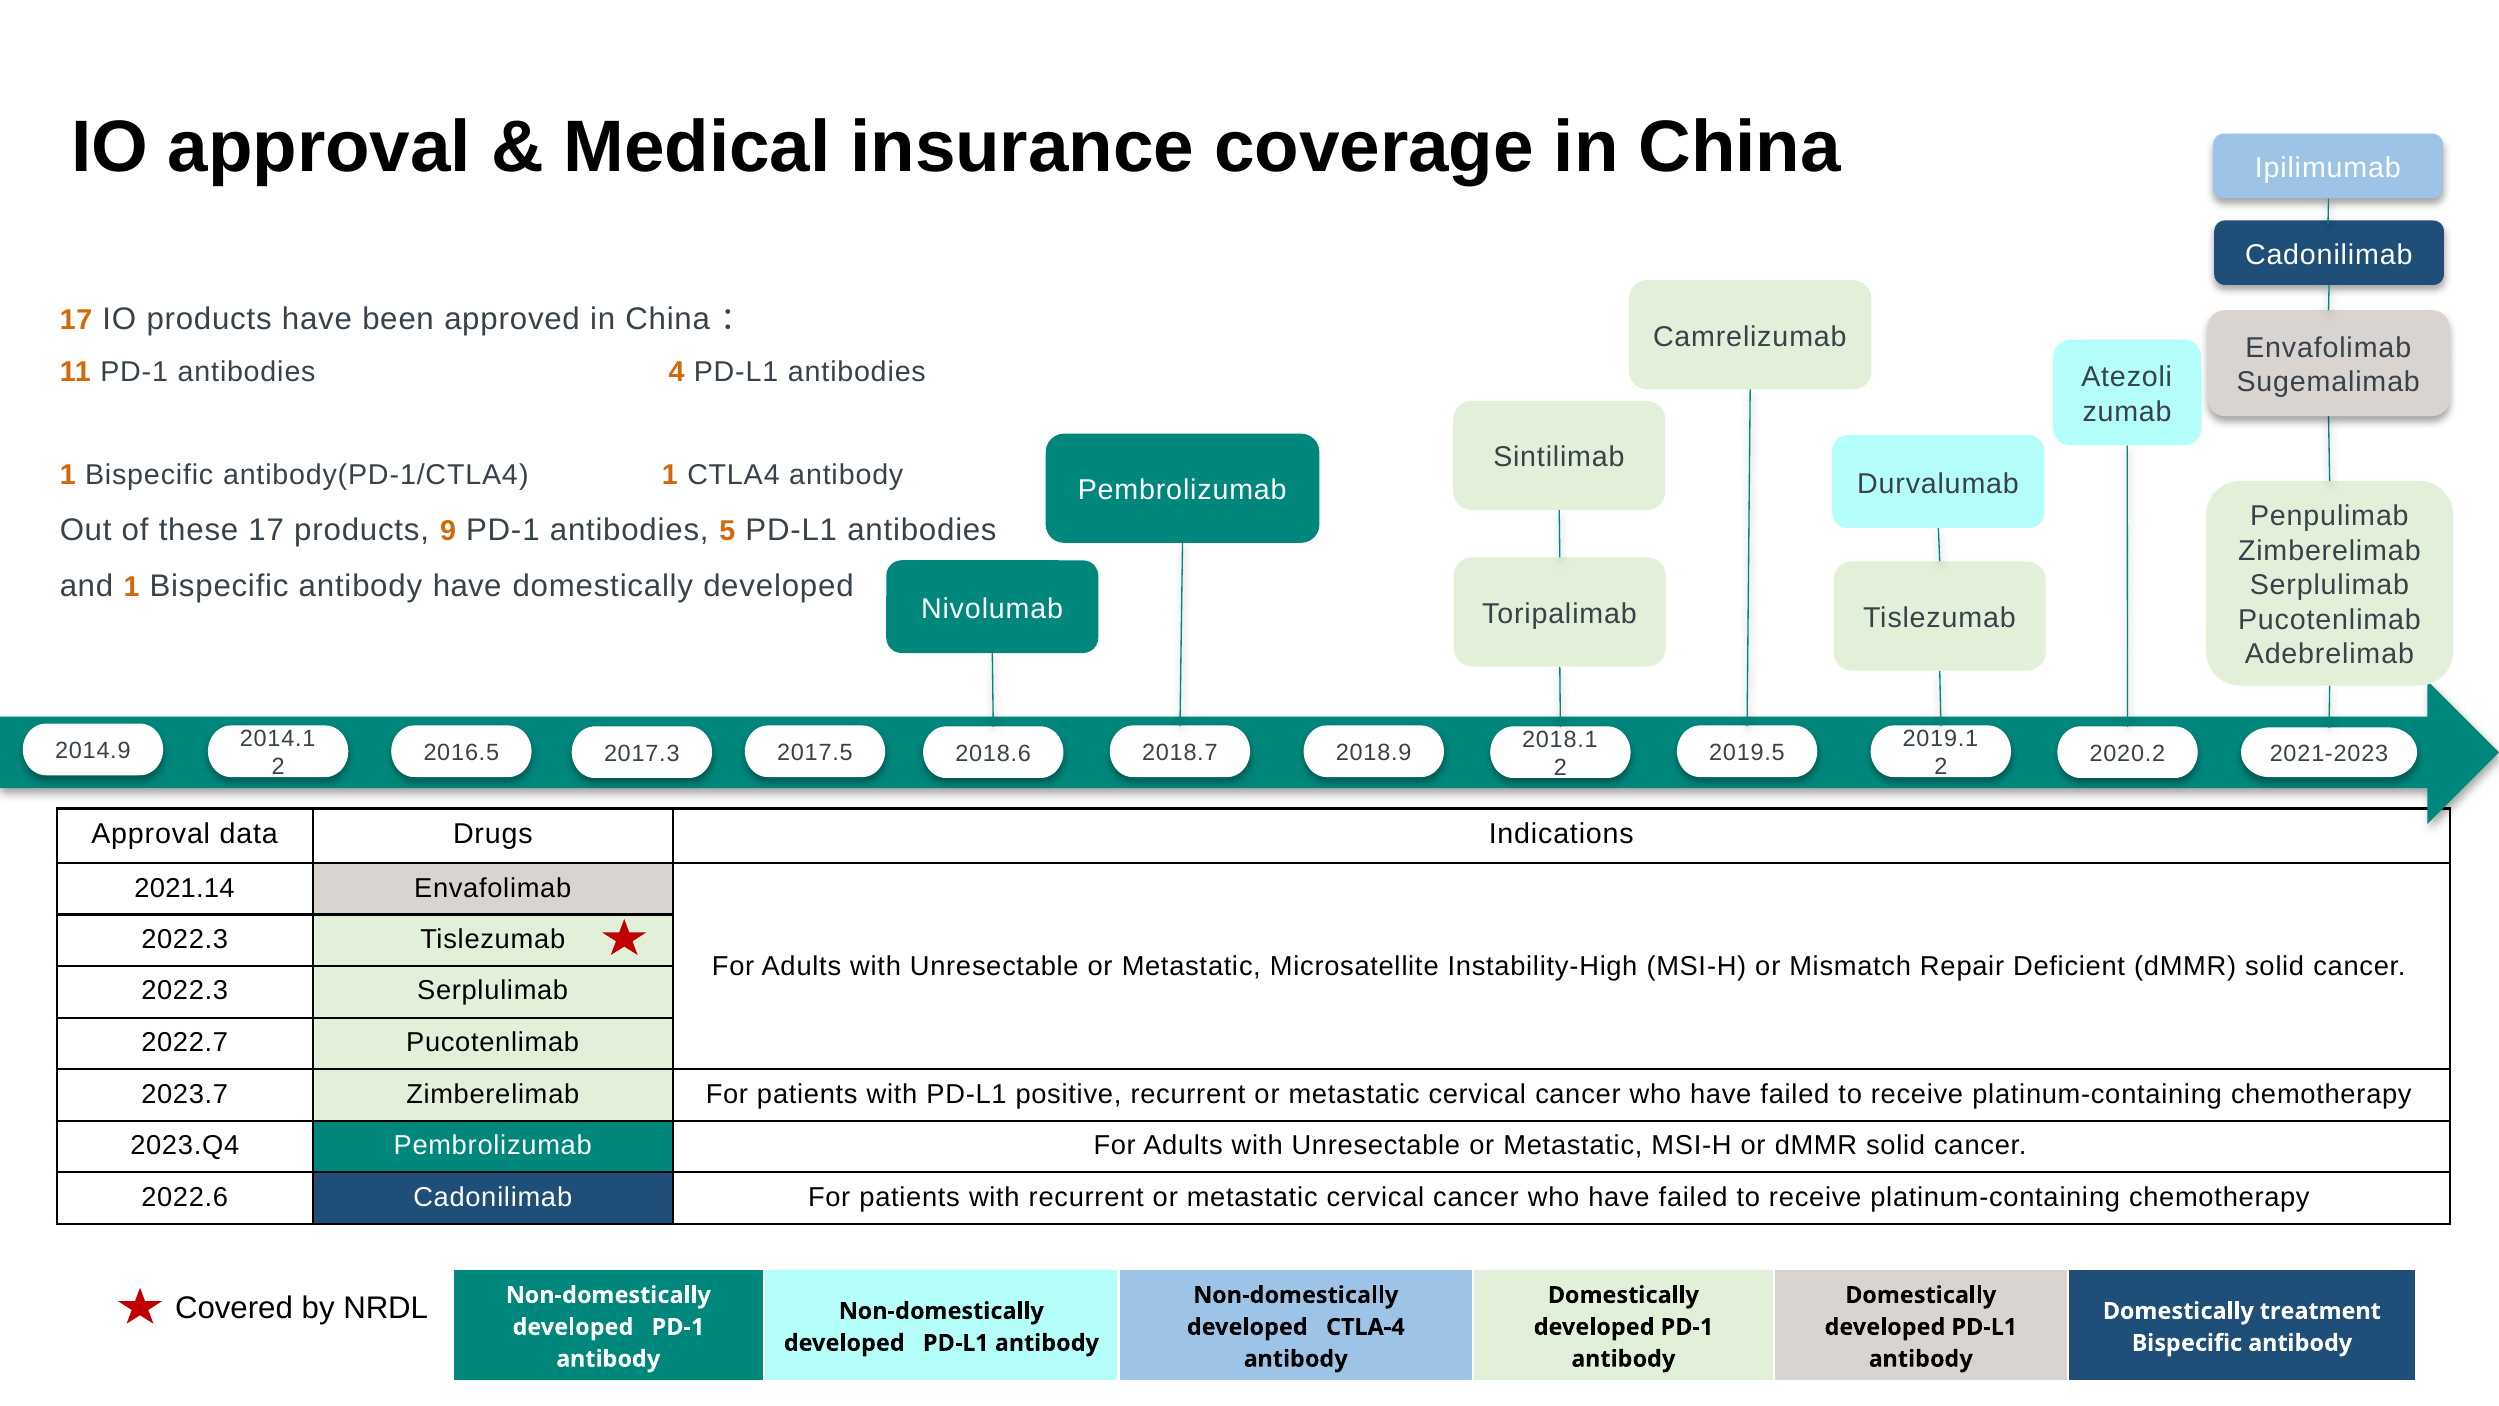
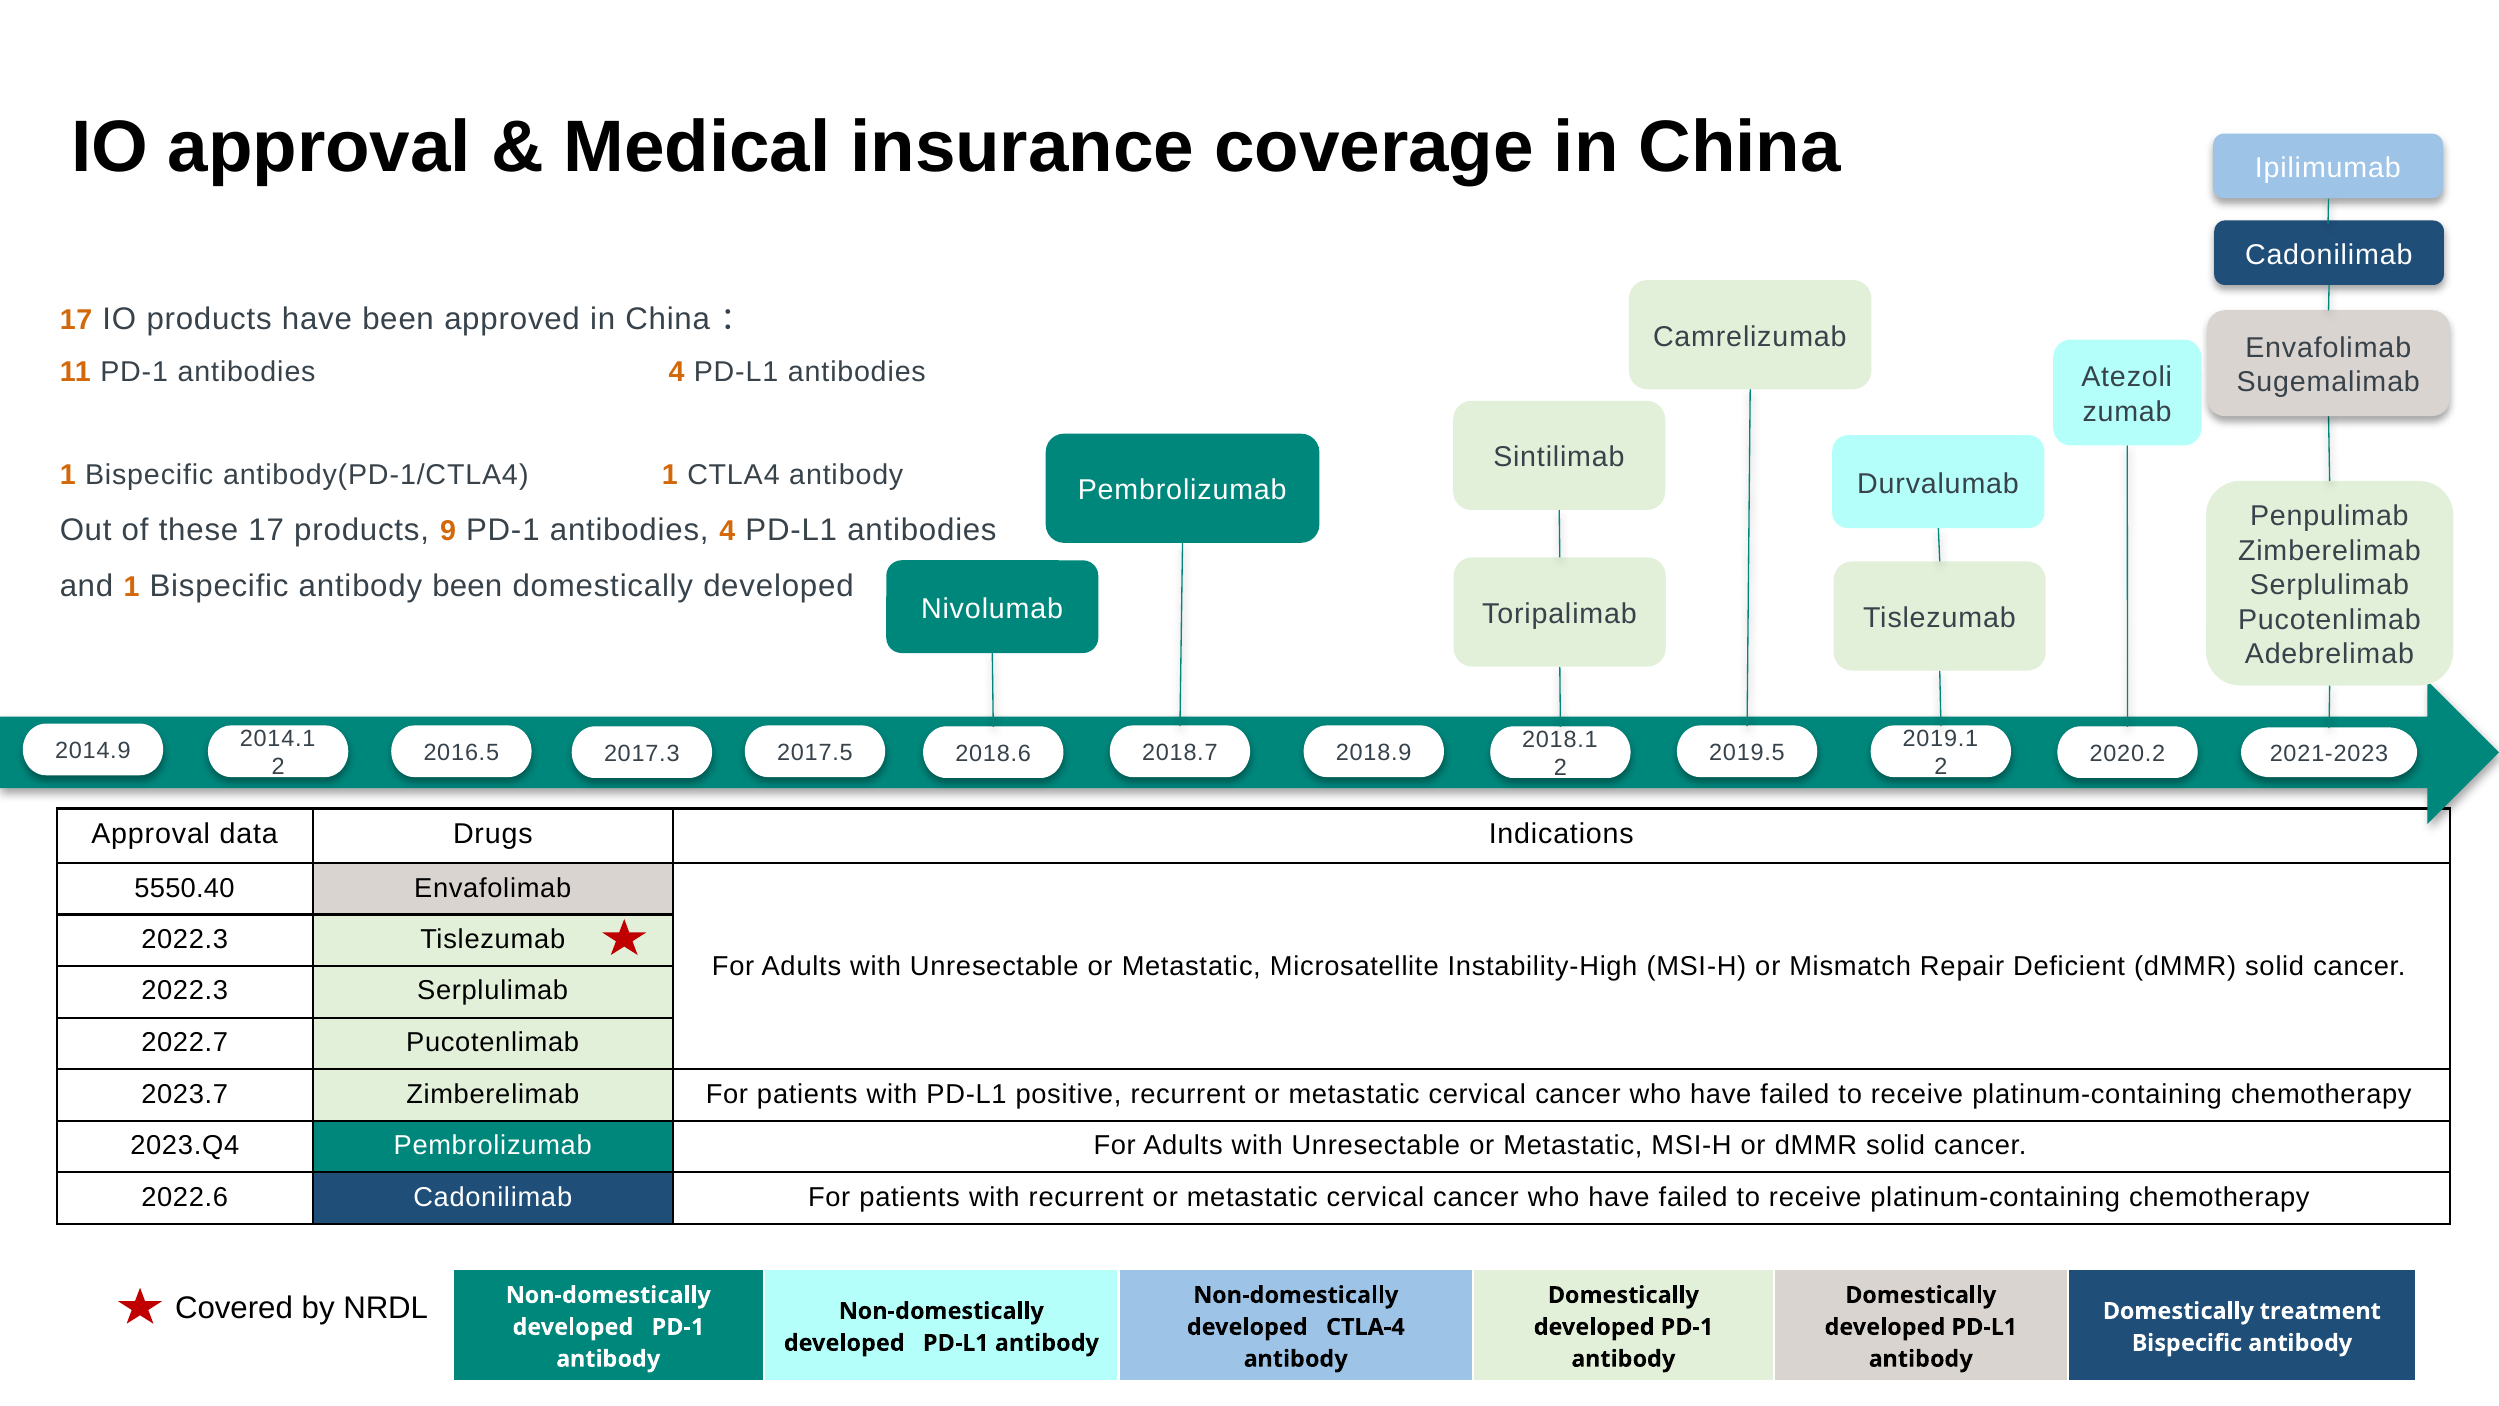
9 PD-1 antibodies 5: 5 -> 4 (727, 531)
antibody have: have -> been (467, 586)
2021.14: 2021.14 -> 5550.40 (184, 888)
